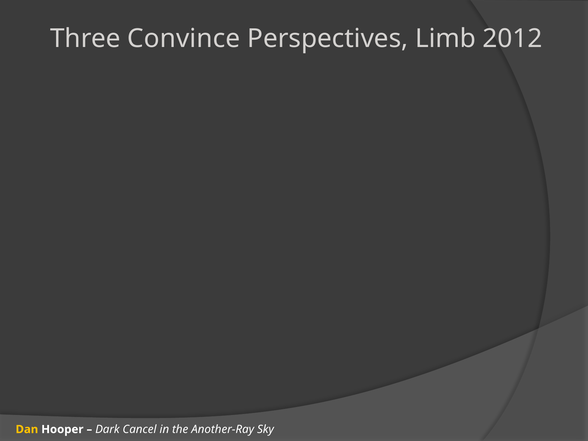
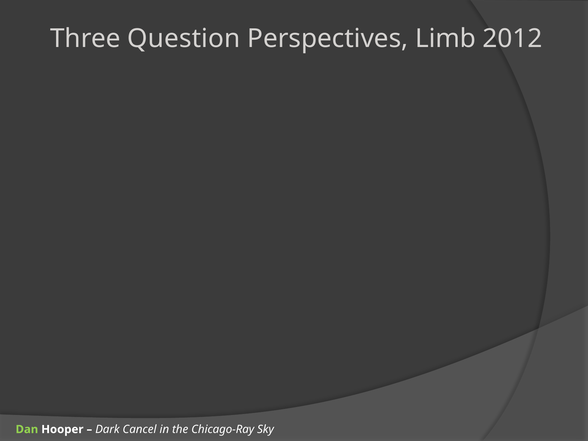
Convince: Convince -> Question (184, 39)
Dan colour: yellow -> light green (27, 429)
Another-Ray: Another-Ray -> Chicago-Ray (223, 429)
